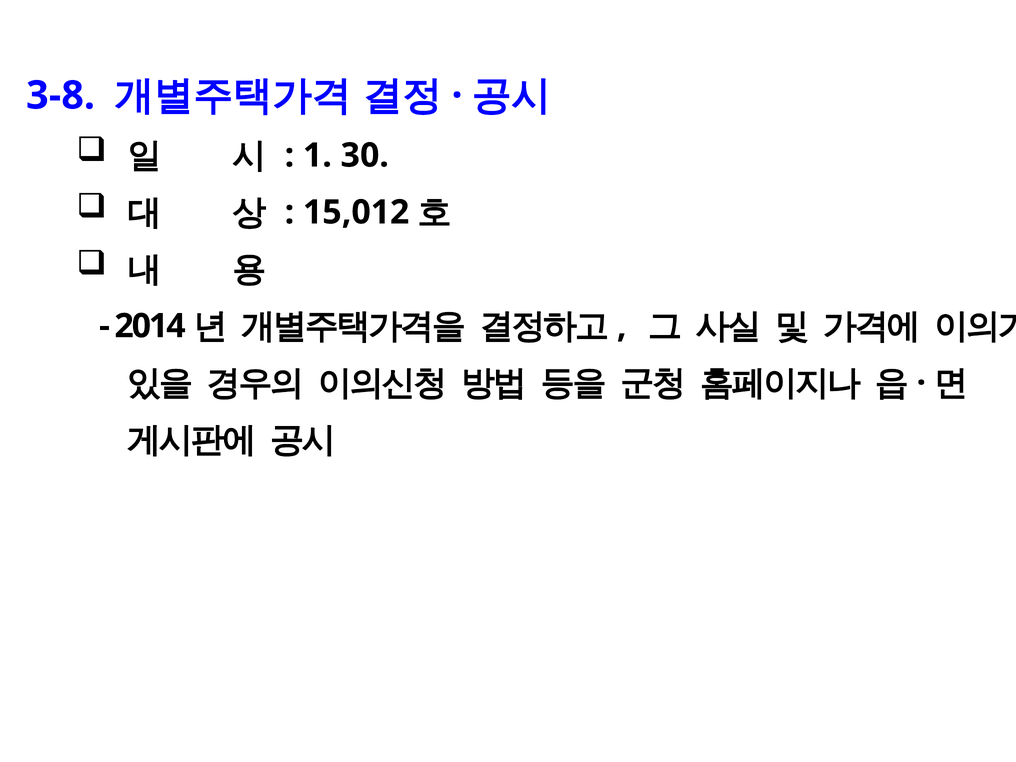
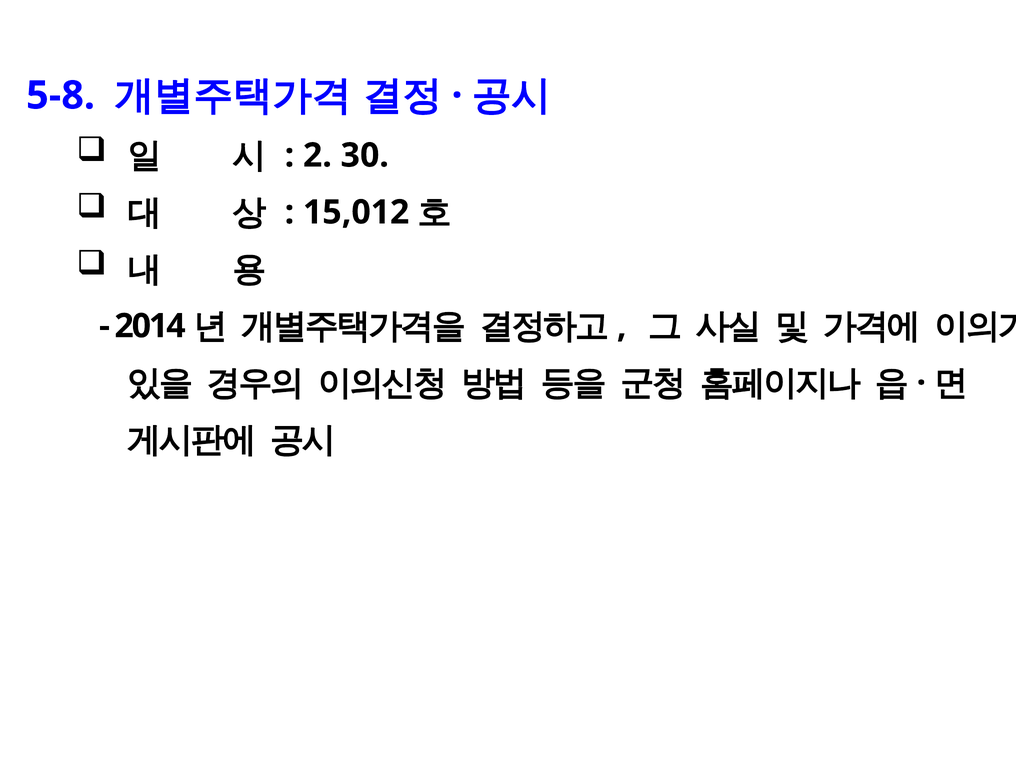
3-8: 3-8 -> 5-8 (61, 96)
1: 1 -> 2 (317, 155)
